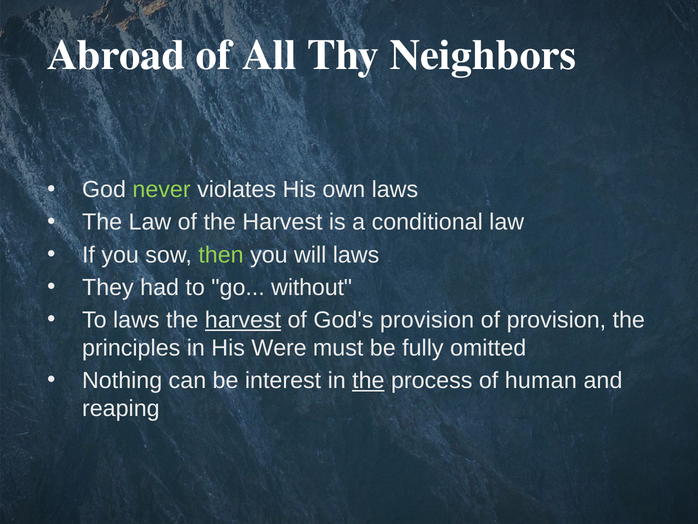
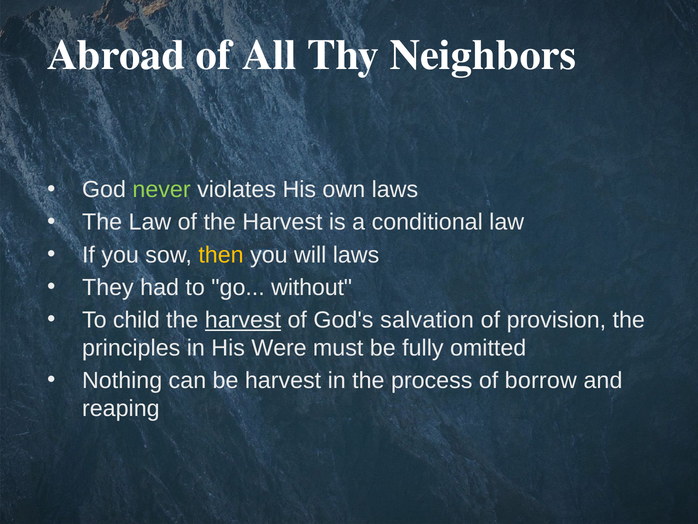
then colour: light green -> yellow (221, 255)
To laws: laws -> child (136, 320)
God's provision: provision -> salvation (427, 320)
be interest: interest -> harvest (283, 380)
the underline: present -> none (368, 380)
human: human -> borrow (541, 380)
